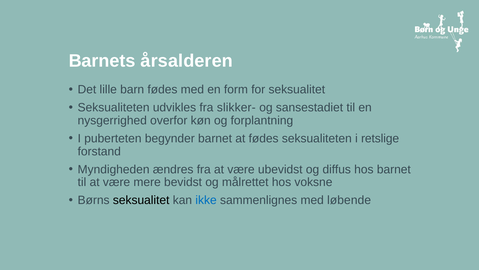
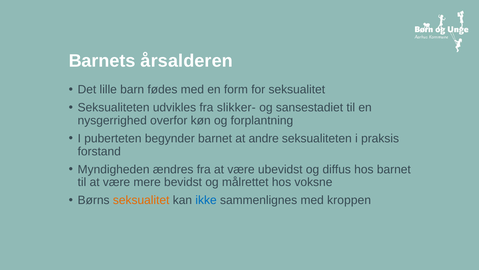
at fødes: fødes -> andre (264, 138)
retslige: retslige -> praksis (380, 138)
seksualitet colour: black -> orange (141, 200)
løbende: løbende -> kroppen (349, 200)
